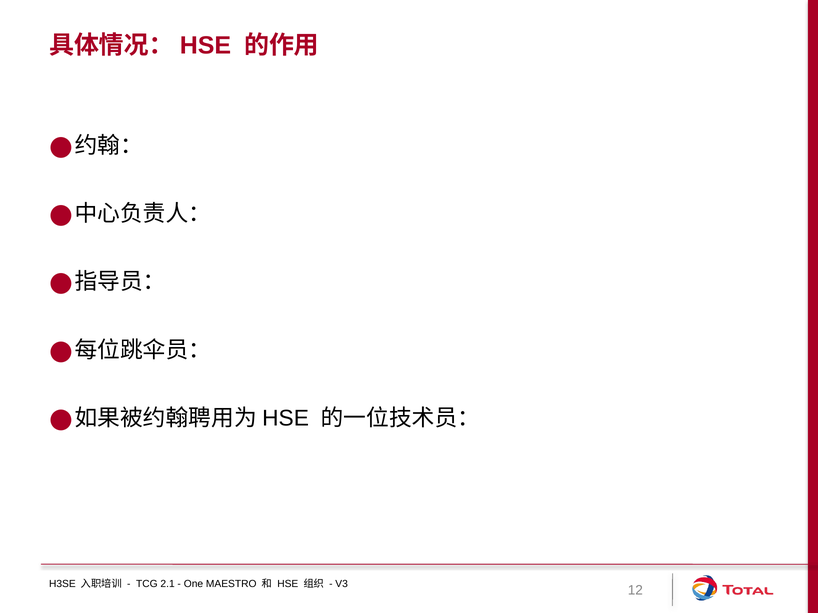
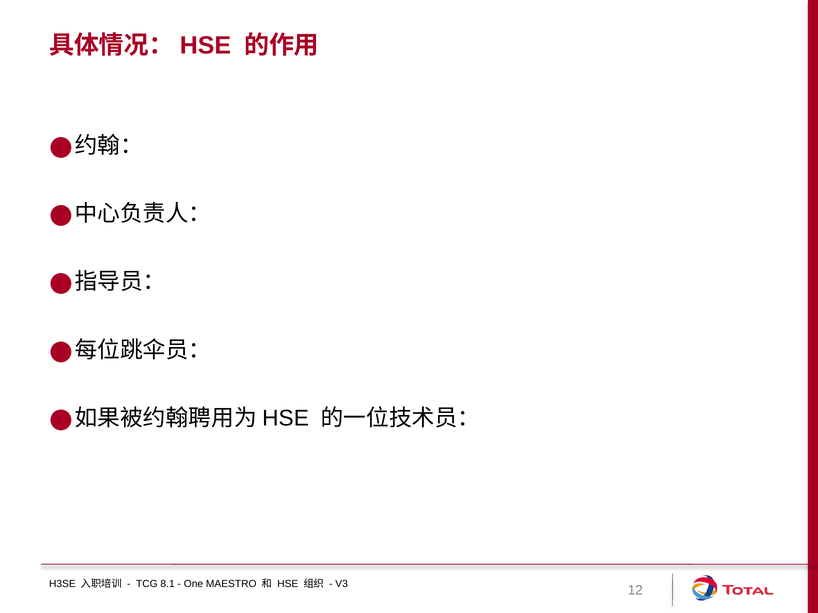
2.1: 2.1 -> 8.1 (168, 585)
